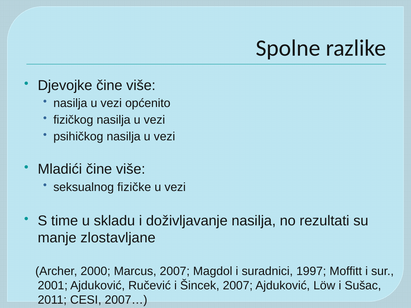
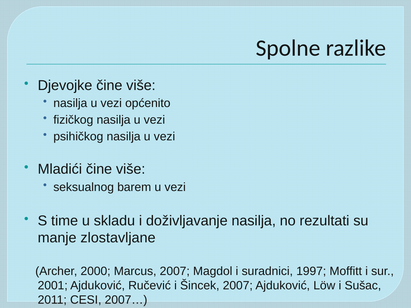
fizičke: fizičke -> barem (134, 187)
